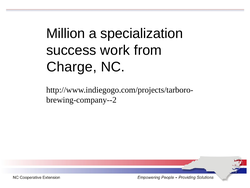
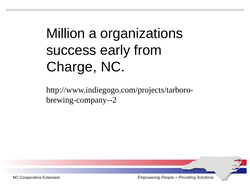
specialization: specialization -> organizations (142, 33)
work: work -> early (115, 50)
